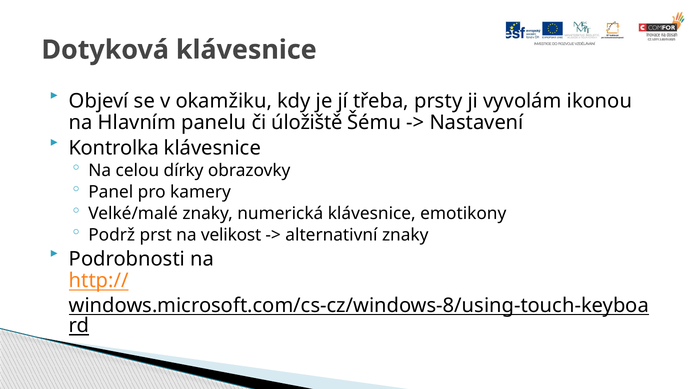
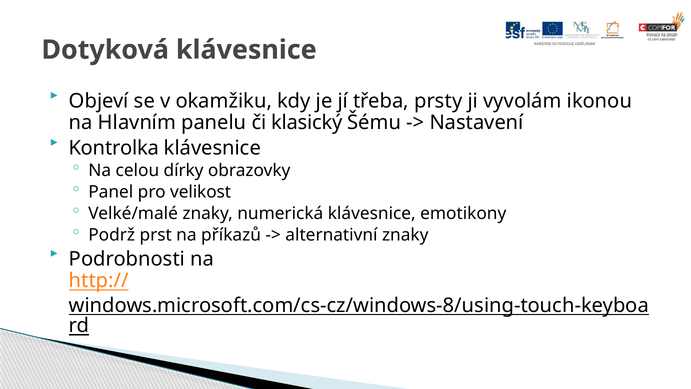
úložiště: úložiště -> klasický (307, 123)
kamery: kamery -> velikost (201, 192)
velikost: velikost -> příkazů (231, 235)
